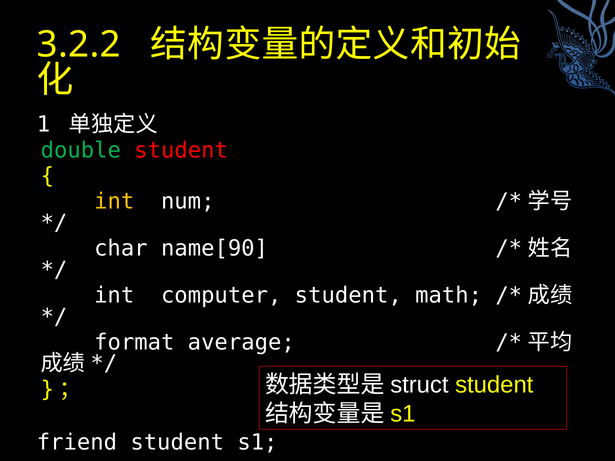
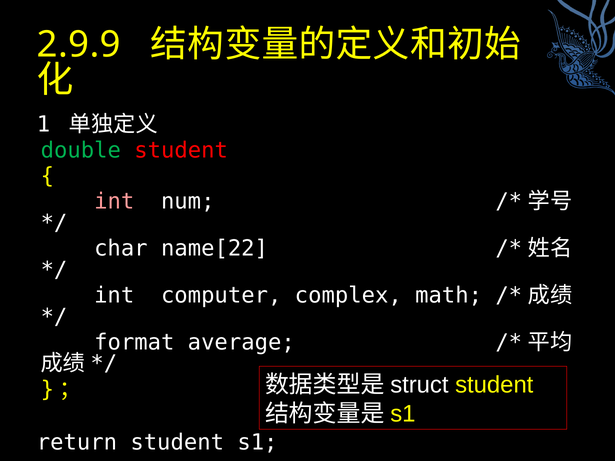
3.2.2: 3.2.2 -> 2.9.9 (79, 45)
int colour: yellow -> pink (114, 202)
name[90: name[90 -> name[22 (215, 249)
computer student: student -> complex (348, 296)
friend: friend -> return (77, 443)
